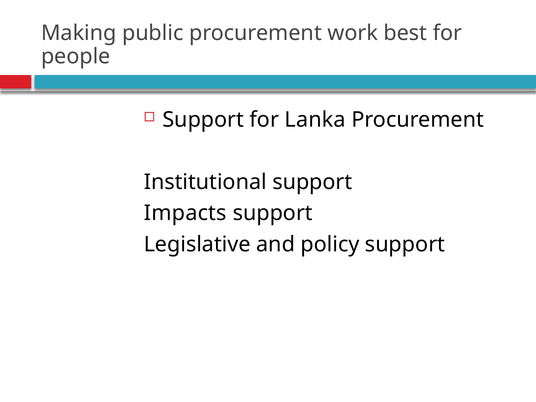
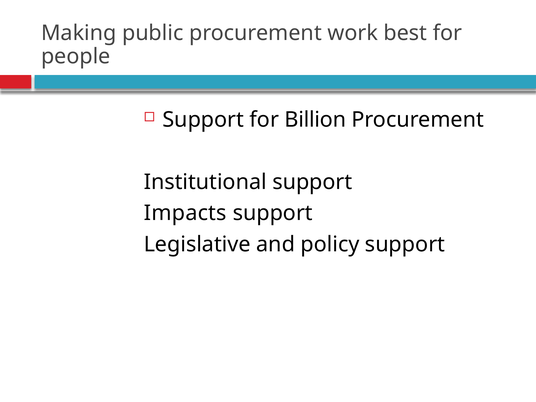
Lanka: Lanka -> Billion (315, 120)
